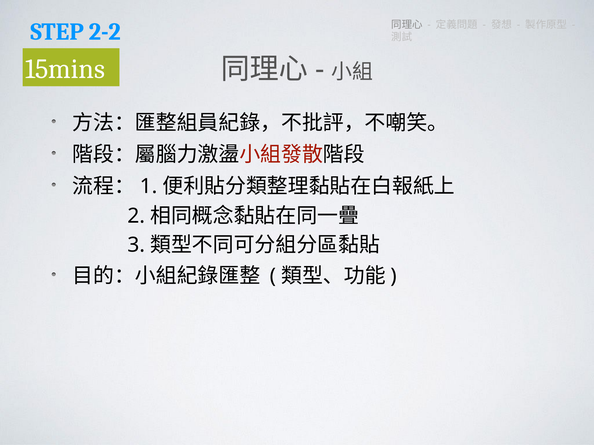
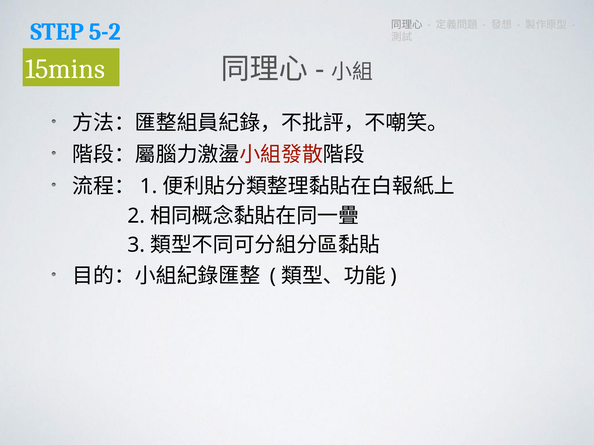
2-2: 2-2 -> 5-2 (105, 32)
